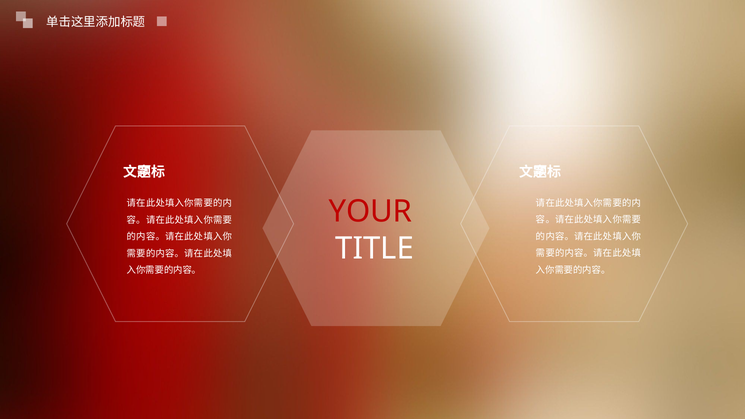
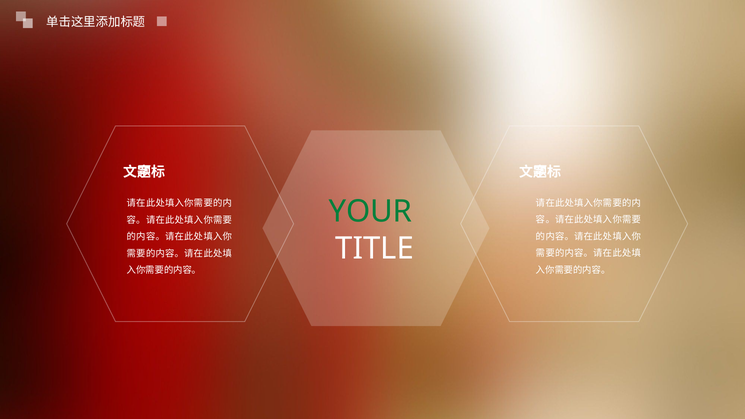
YOUR colour: red -> green (371, 211)
